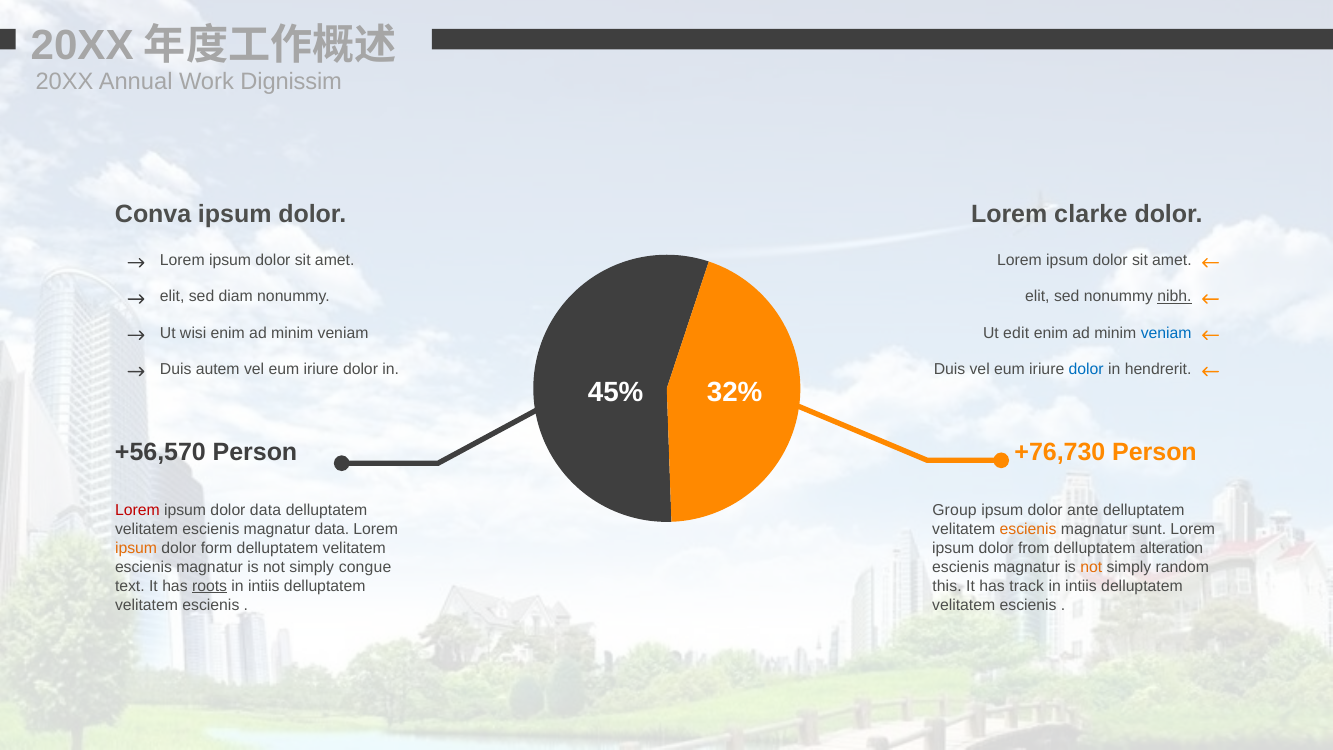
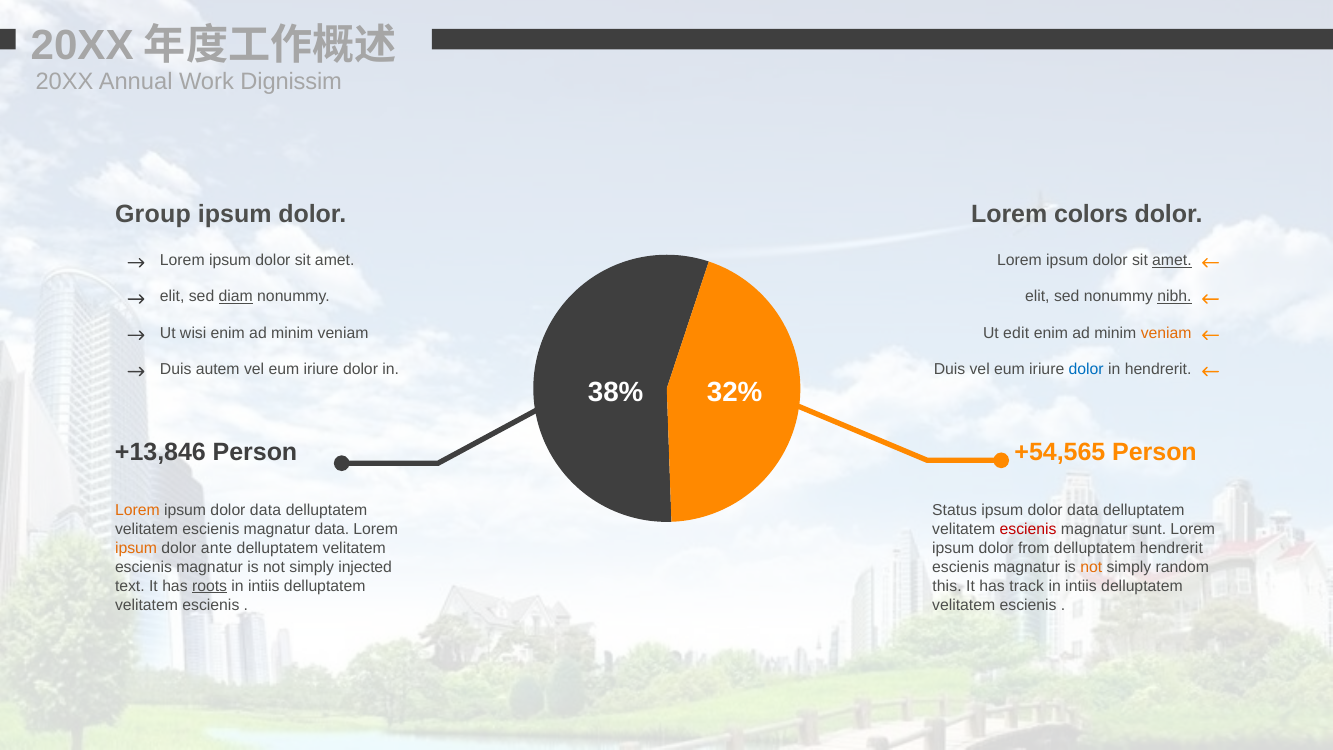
Conva: Conva -> Group (153, 214)
clarke: clarke -> colors (1091, 214)
amet underline: none -> present (1172, 260)
diam underline: none -> present (236, 297)
veniam colour: blue -> orange (1166, 333)
45%: 45% -> 38% (616, 392)
+56,570: +56,570 -> +13,846 (160, 452)
+76,730: +76,730 -> +54,565 (1060, 452)
Lorem colour: red -> orange (137, 510)
Group: Group -> Status (955, 510)
ante: ante -> data (1083, 510)
escienis colour: orange -> red (1028, 529)
form: form -> ante (217, 548)
delluptatem alteration: alteration -> hendrerit (1171, 548)
congue: congue -> injected (365, 567)
